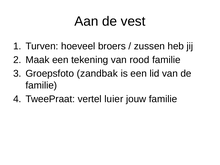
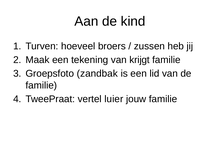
vest: vest -> kind (133, 21)
rood: rood -> krijgt (140, 60)
